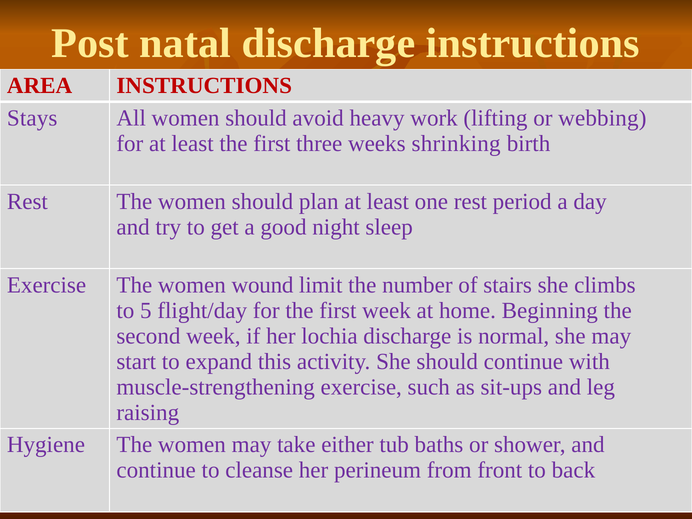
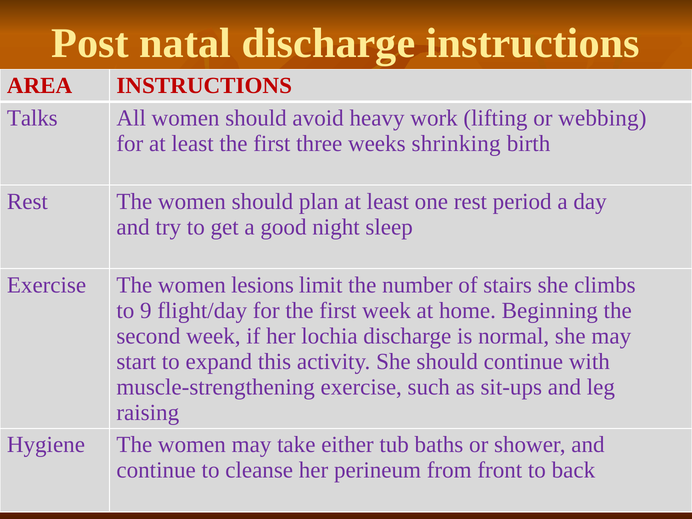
Stays: Stays -> Talks (32, 118)
wound: wound -> lesions (263, 285)
5: 5 -> 9 (146, 310)
